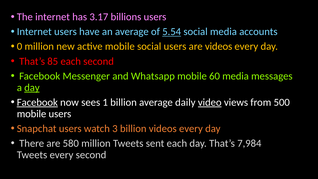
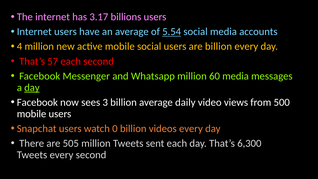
0: 0 -> 4 (20, 46)
are videos: videos -> billion (219, 46)
85: 85 -> 57 (53, 61)
Whatsapp mobile: mobile -> million (192, 76)
Facebook underline: present -> none (37, 102)
1: 1 -> 3 (105, 102)
video underline: present -> none (210, 102)
3: 3 -> 0 (115, 128)
580: 580 -> 505 (71, 143)
7,984: 7,984 -> 6,300 (249, 143)
